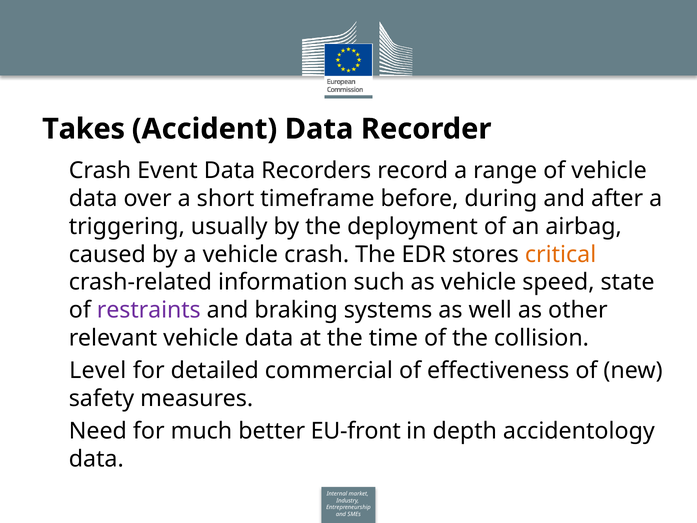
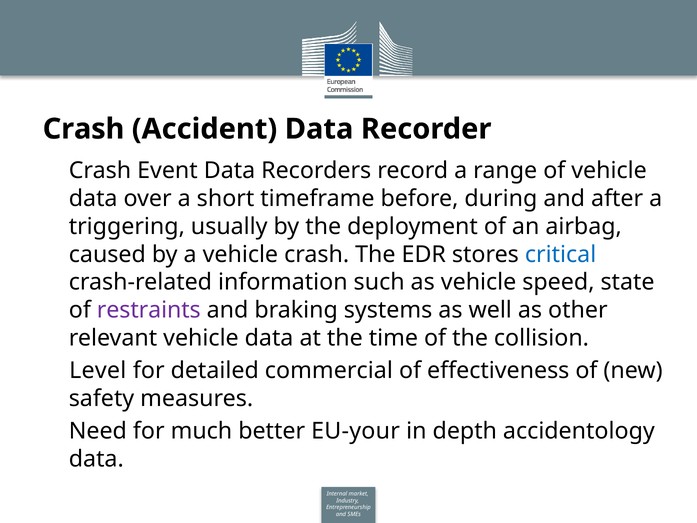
Takes: Takes -> Crash (84, 129)
critical colour: orange -> blue (561, 254)
EU-front: EU-front -> EU-your (356, 431)
